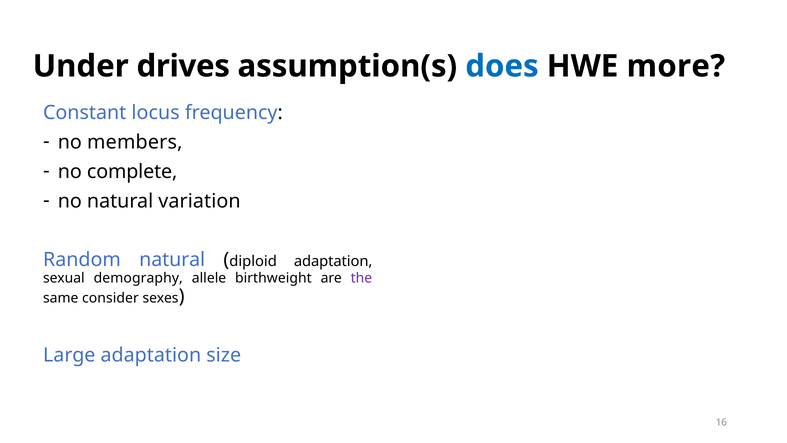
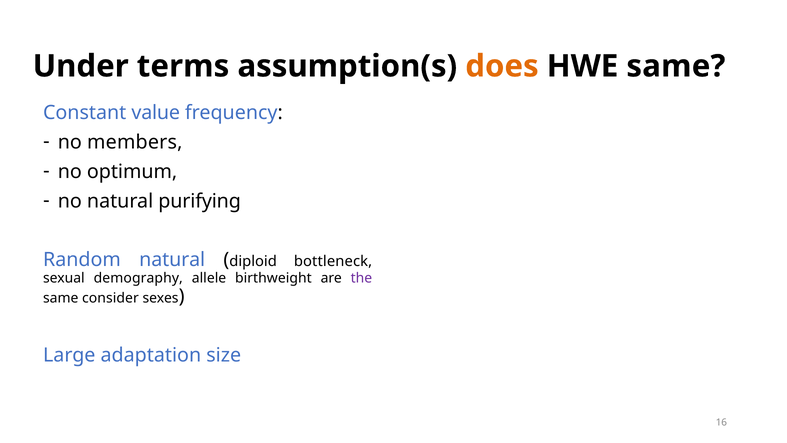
drives: drives -> terms (183, 66)
does colour: blue -> orange (502, 66)
HWE more: more -> same (676, 66)
locus: locus -> value (156, 113)
complete: complete -> optimum (132, 171)
variation: variation -> purifying (200, 201)
diploid adaptation: adaptation -> bottleneck (333, 261)
